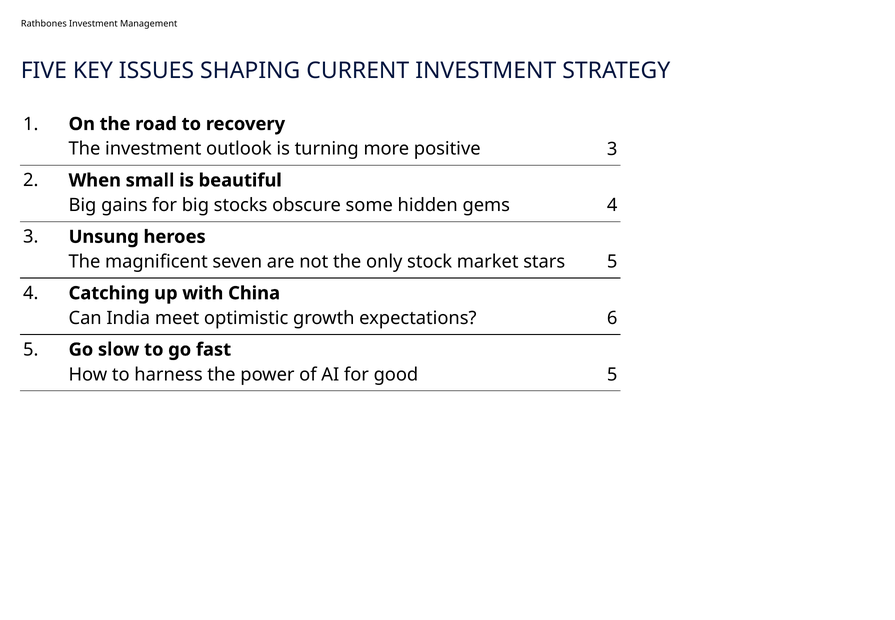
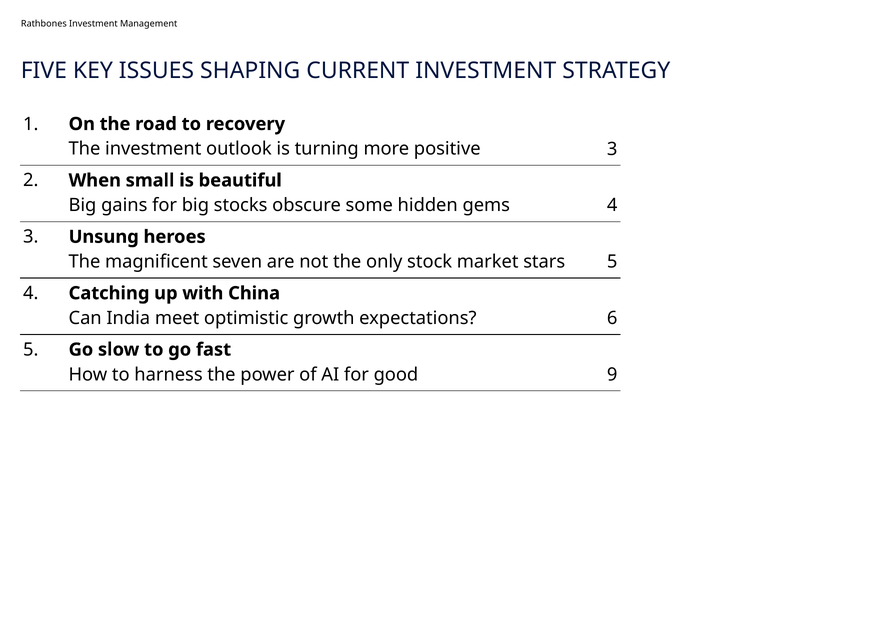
good 5: 5 -> 9 (612, 374)
